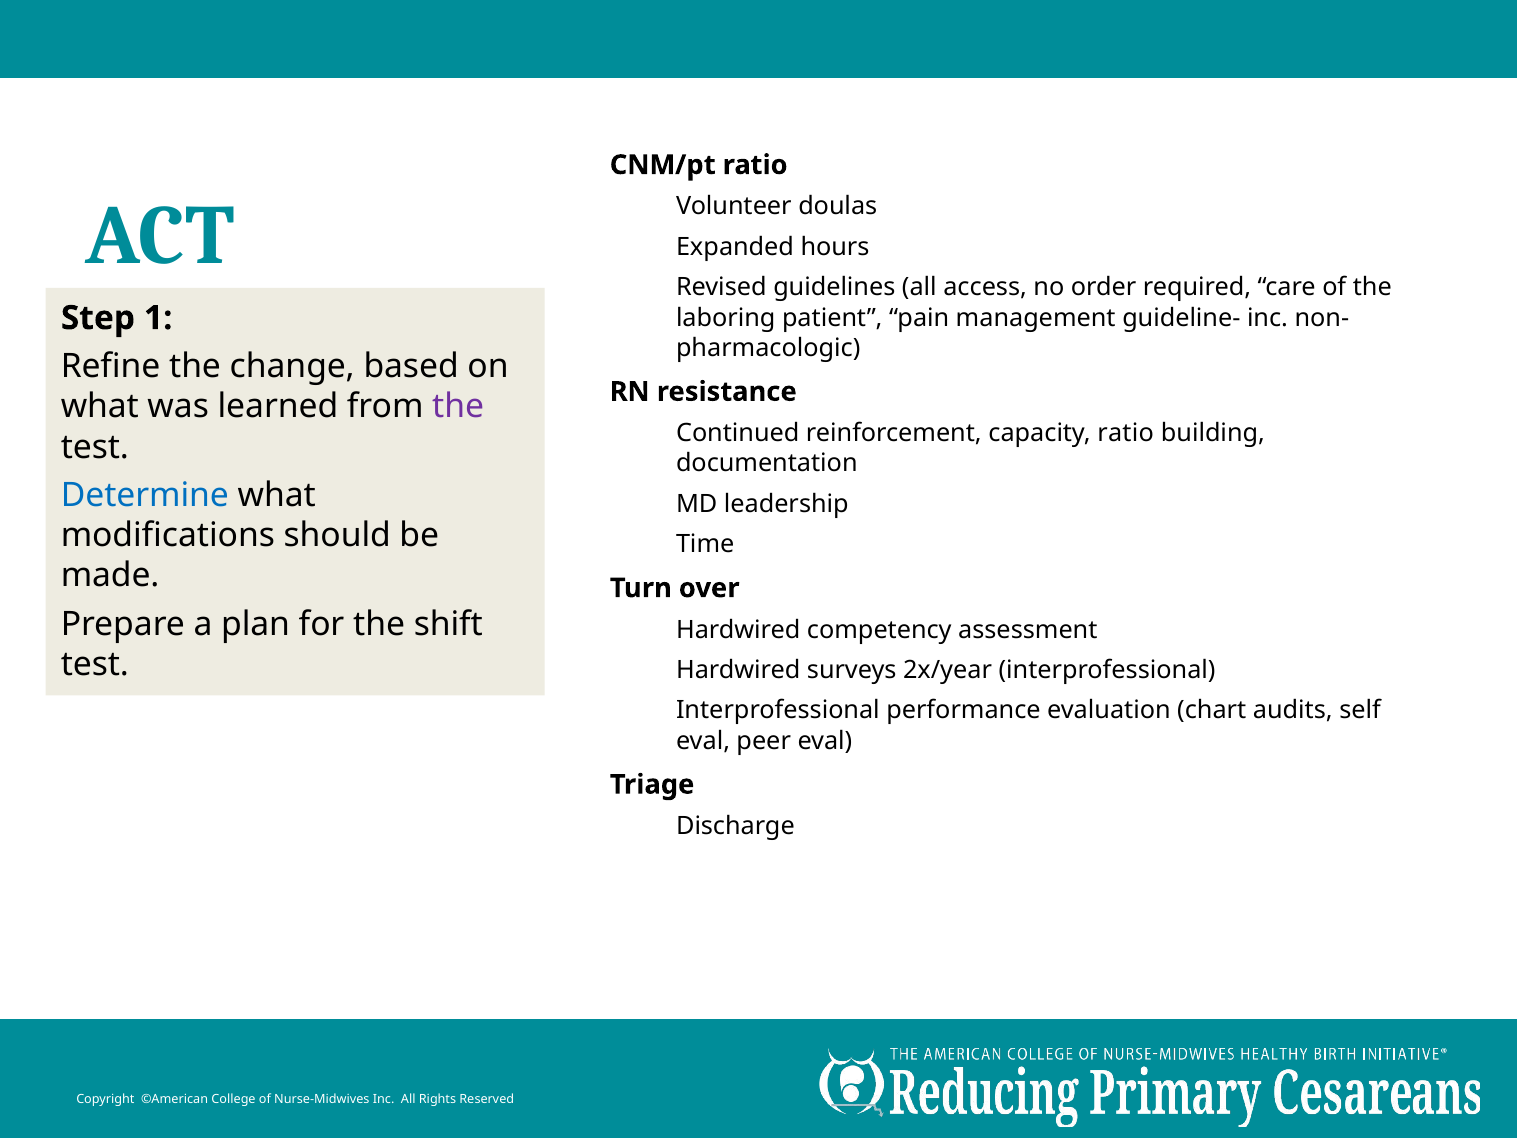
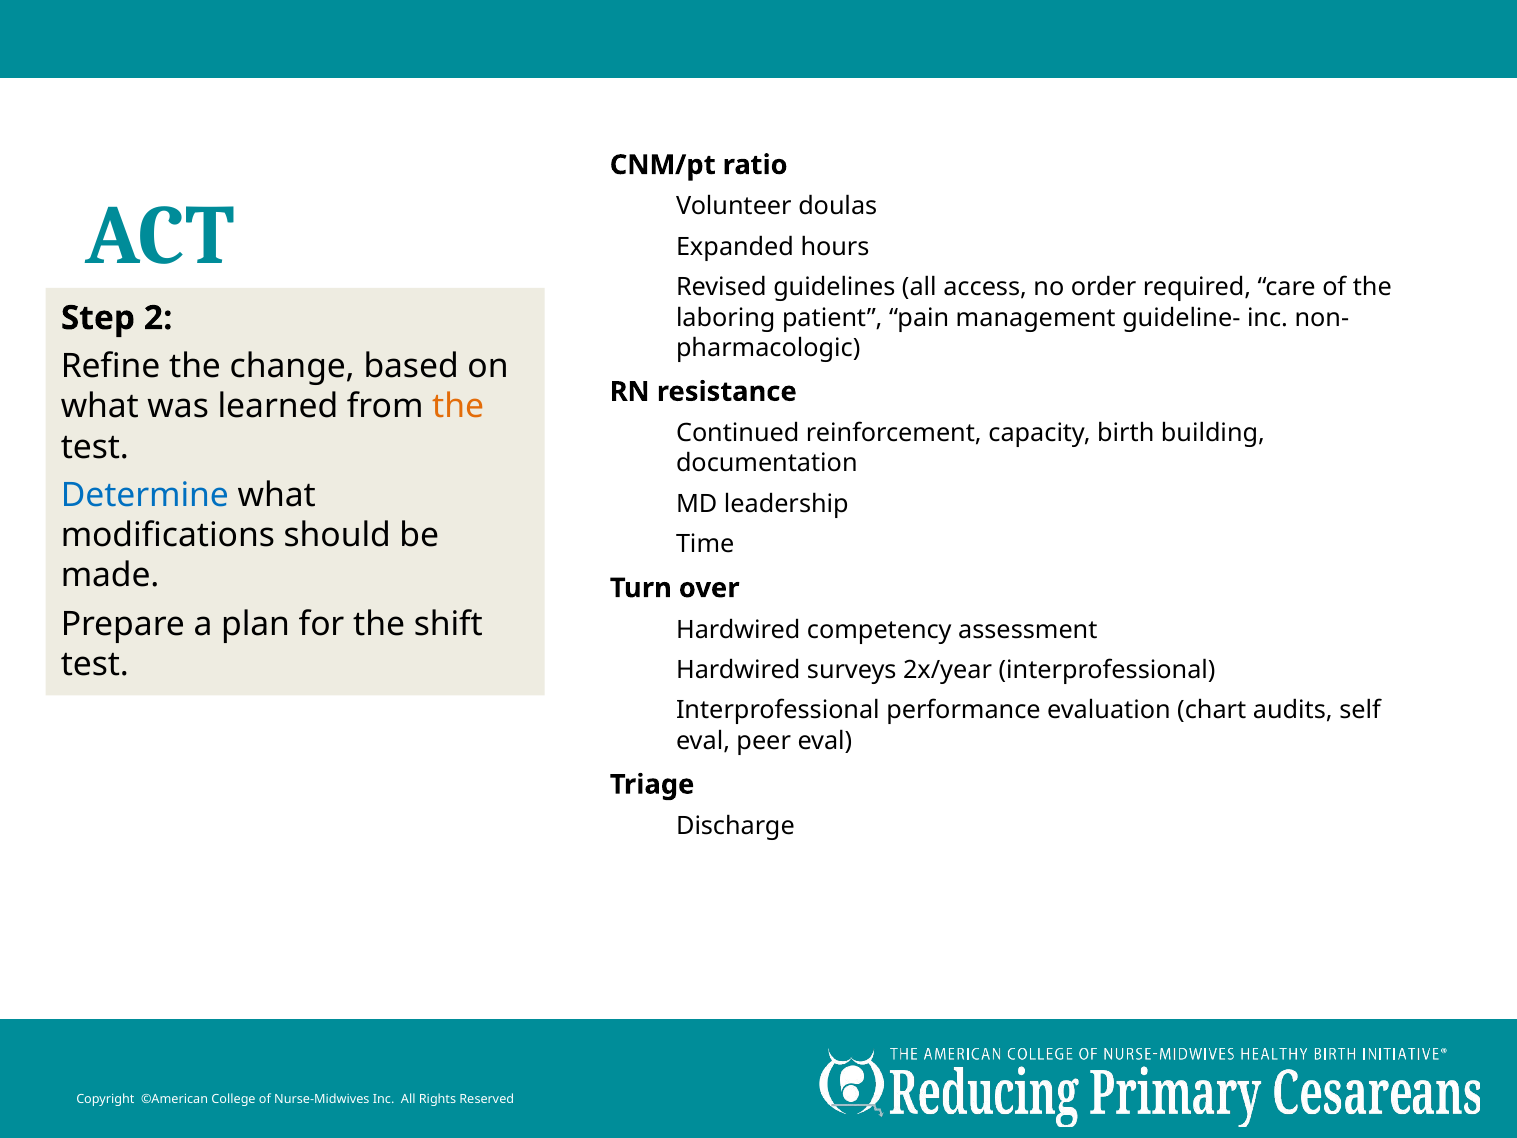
1: 1 -> 2 (158, 318)
the colour: purple -> orange (458, 406)
capacity ratio: ratio -> birth (1126, 433)
